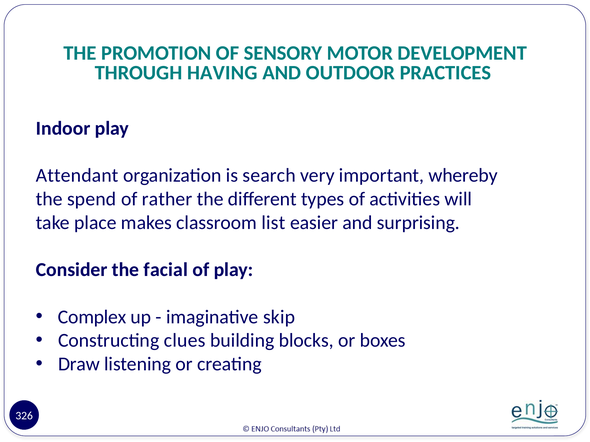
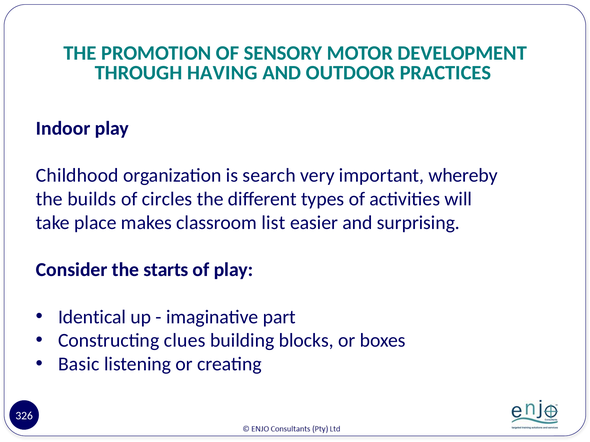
Attendant: Attendant -> Childhood (77, 176)
spend: spend -> builds (92, 199)
rather: rather -> circles (167, 199)
facial: facial -> starts (166, 270)
Complex: Complex -> Identical (92, 317)
skip: skip -> part (279, 317)
Draw: Draw -> Basic (79, 364)
